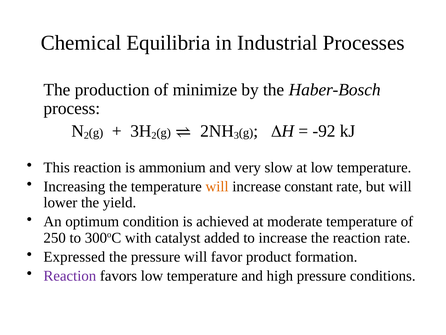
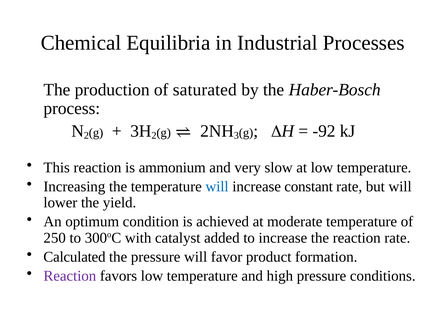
minimize: minimize -> saturated (205, 90)
will colour: orange -> blue (217, 186)
Expressed: Expressed -> Calculated (74, 256)
